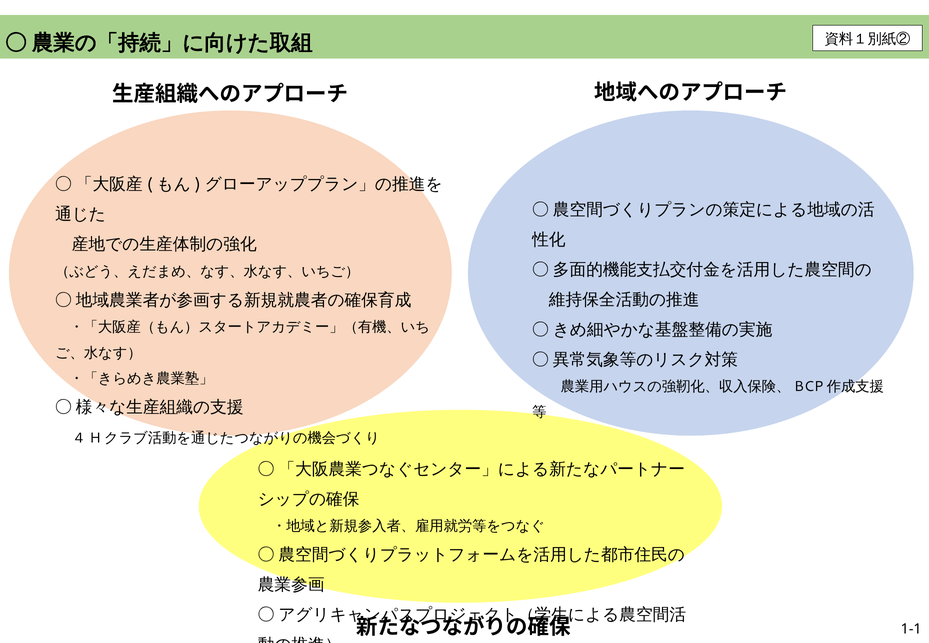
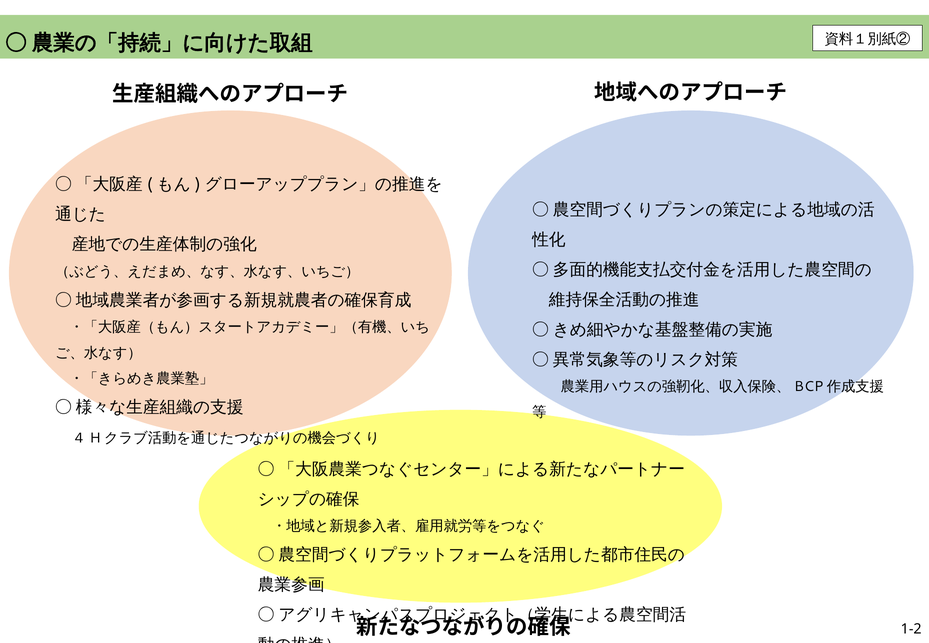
1-1: 1-1 -> 1-2 (911, 629)
